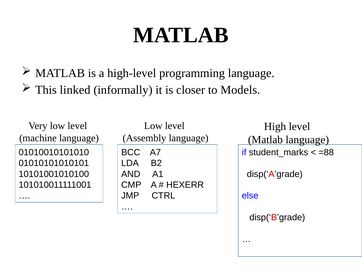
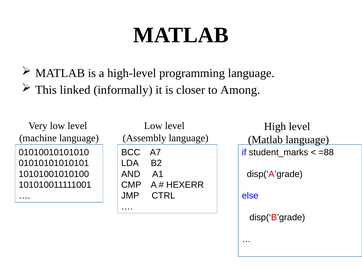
Models: Models -> Among (240, 90)
